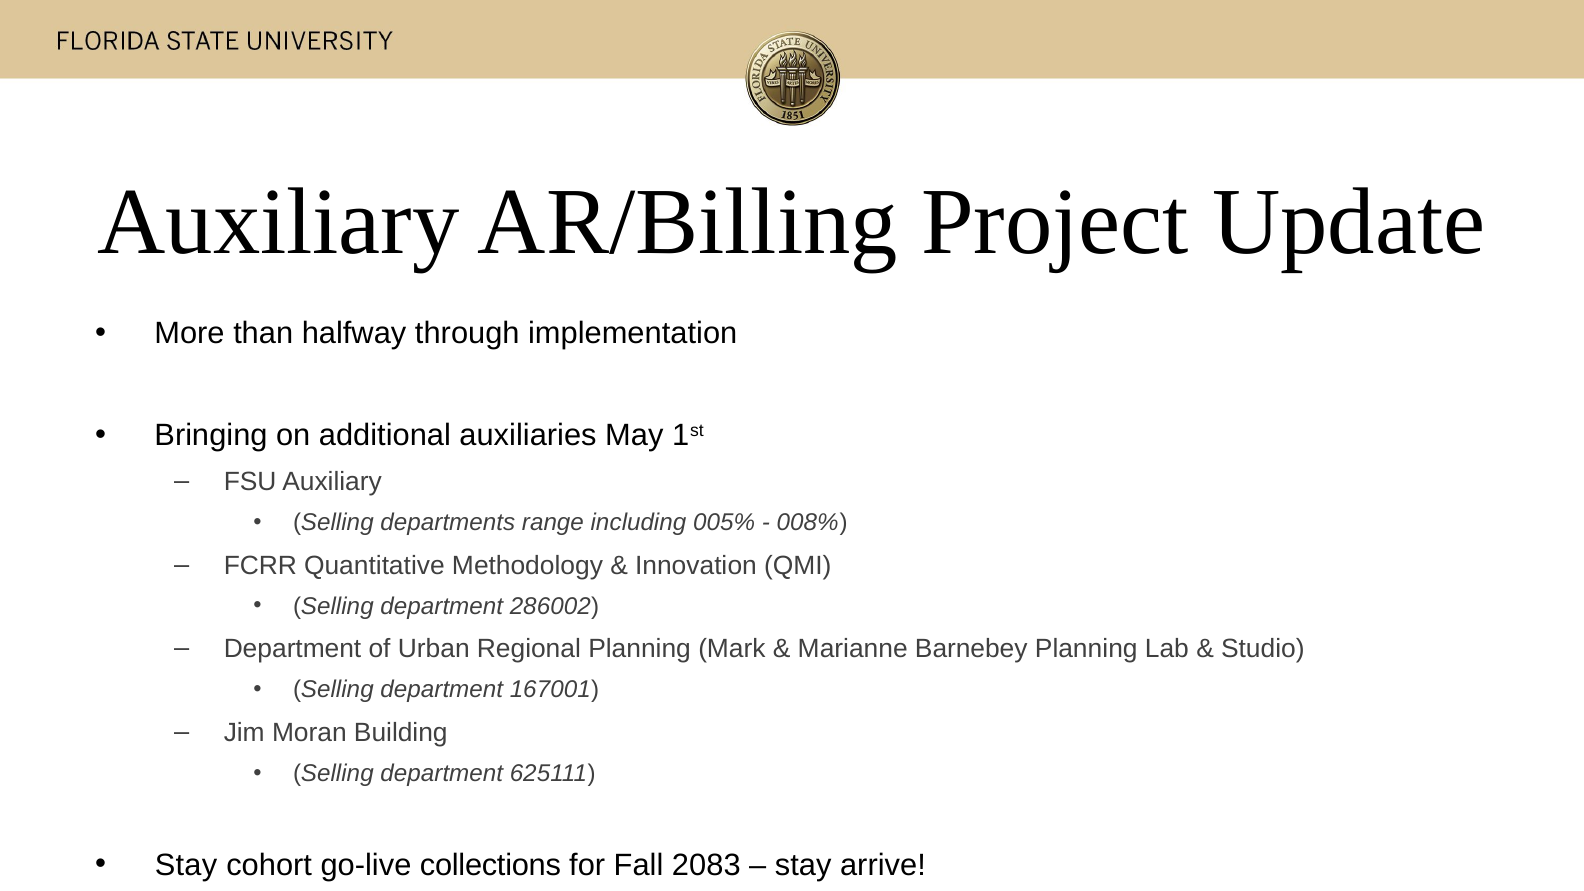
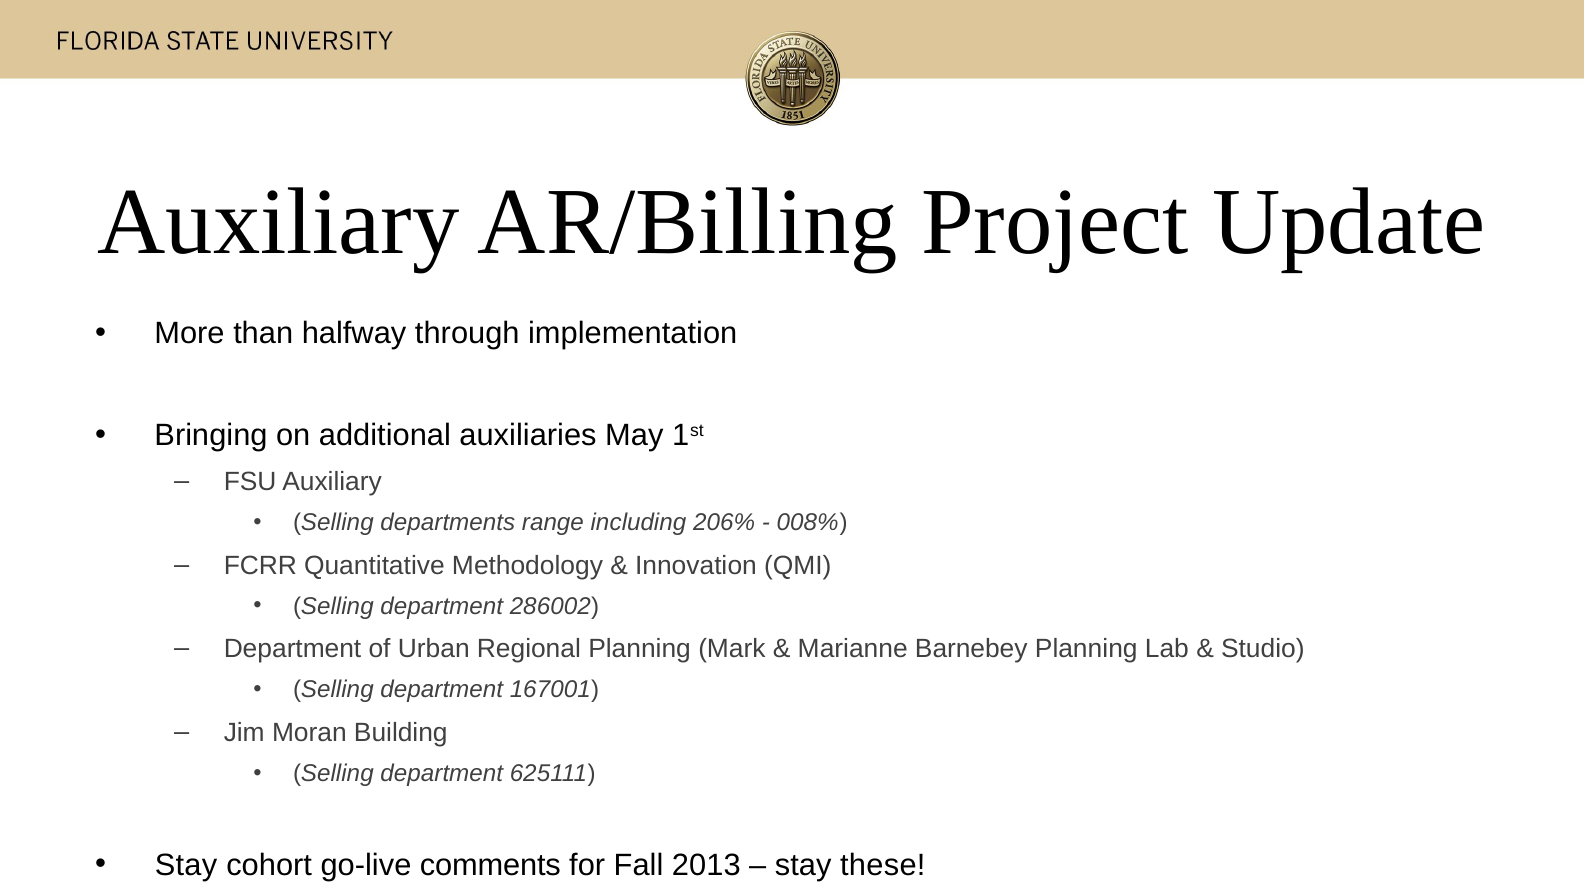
005%: 005% -> 206% (724, 523)
collections: collections -> comments (490, 865)
2083: 2083 -> 2013 (706, 865)
arrive: arrive -> these (883, 865)
